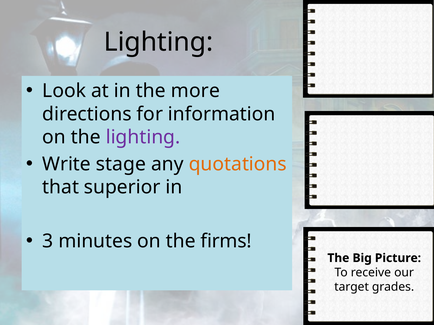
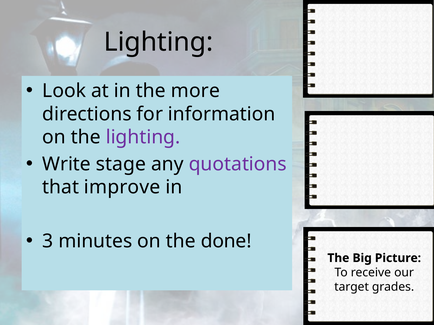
quotations colour: orange -> purple (238, 164)
superior: superior -> improve (122, 188)
firms: firms -> done (226, 242)
